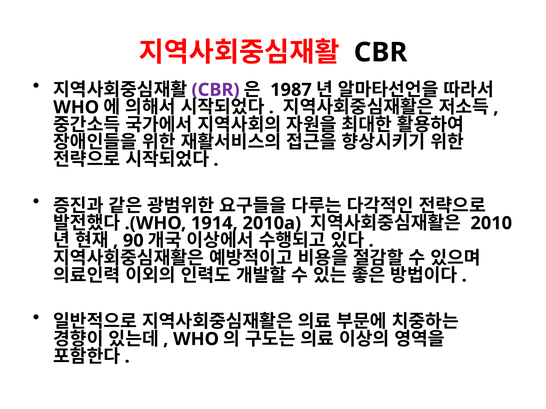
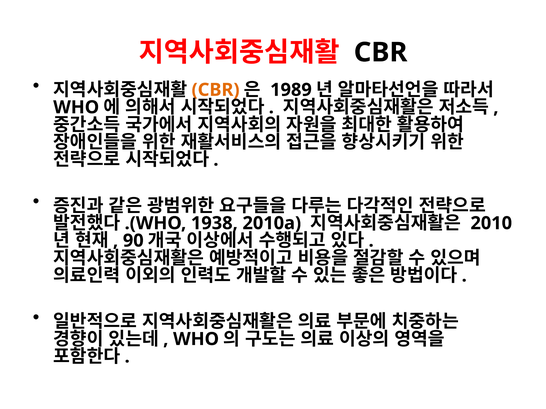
CBR colour: purple -> orange (216, 90)
1987: 1987 -> 1989 (291, 90)
1914: 1914 -> 1938 (214, 223)
